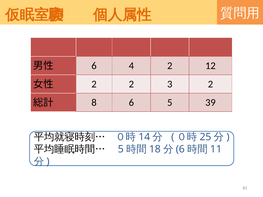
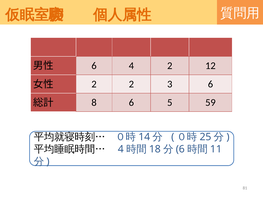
3 2: 2 -> 6 (210, 84)
39: 39 -> 59 (210, 103)
5: 5 -> 4 (121, 149)
